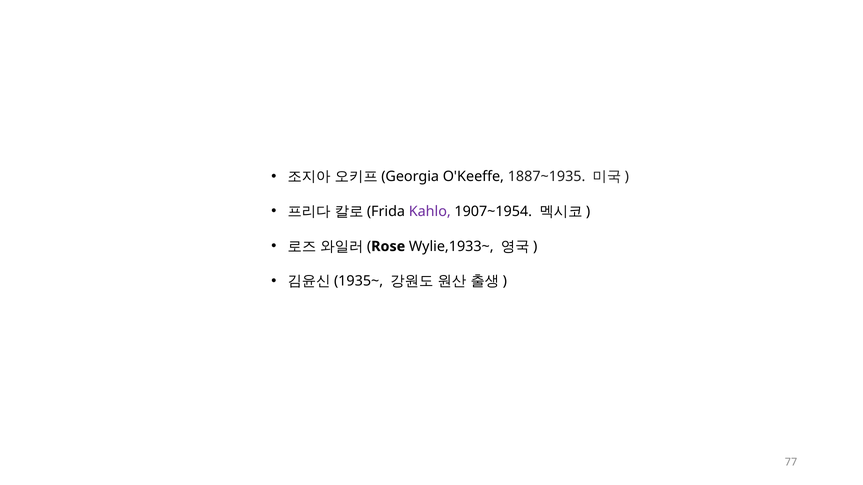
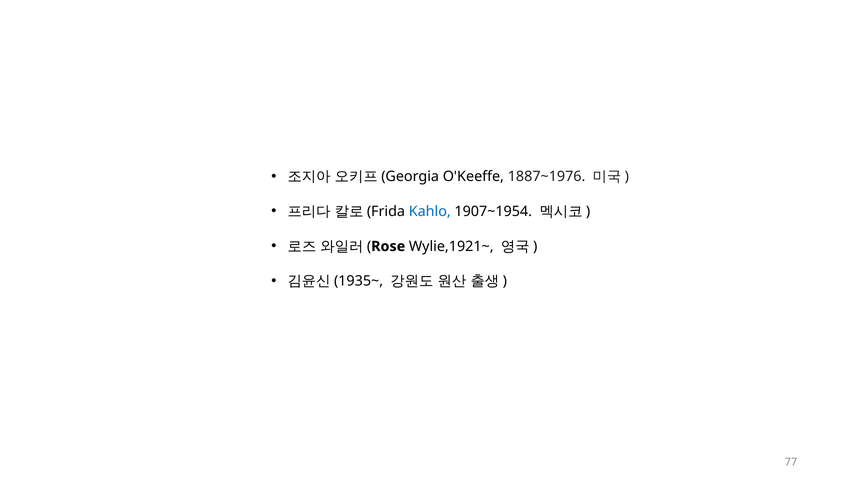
1887~1935: 1887~1935 -> 1887~1976 (547, 177)
Kahlo colour: purple -> blue (430, 212)
Wylie,1933~: Wylie,1933~ -> Wylie,1921~ (451, 247)
